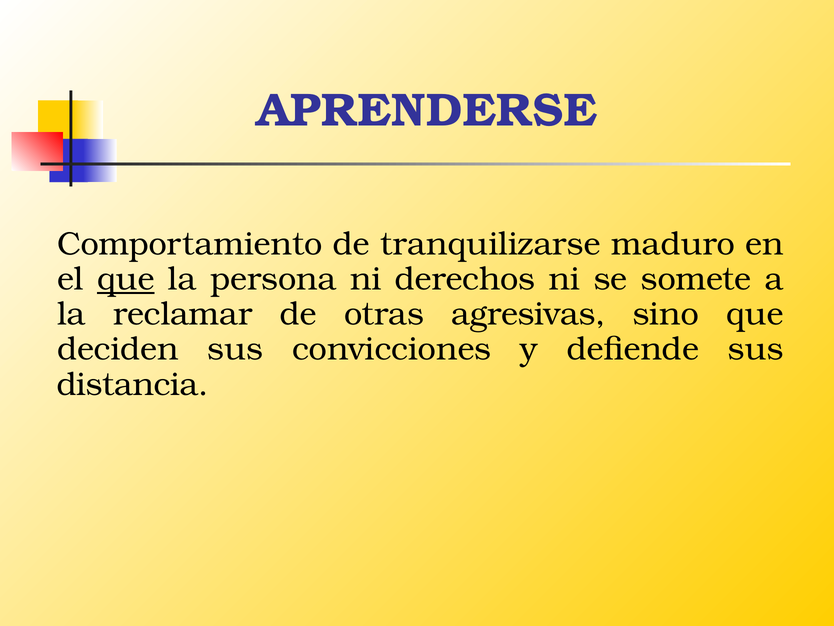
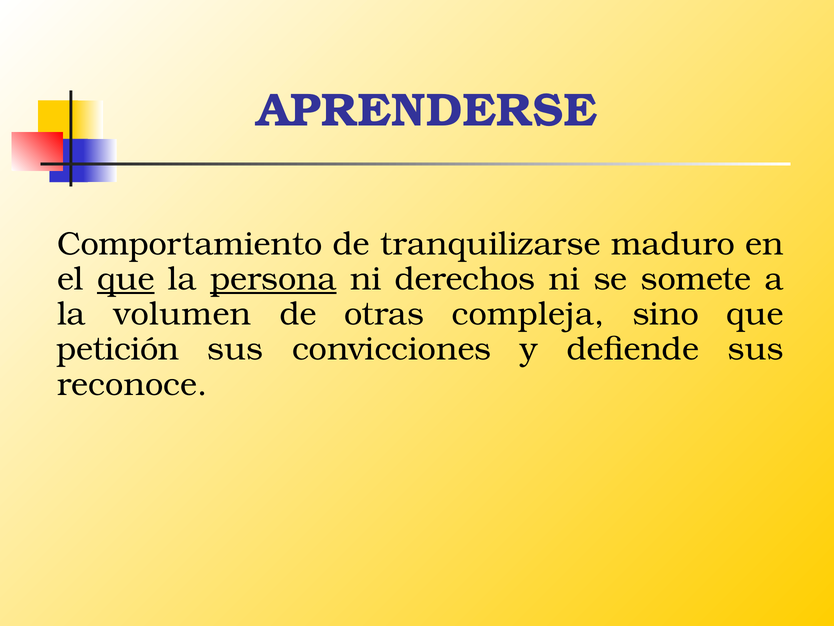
persona underline: none -> present (273, 279)
reclamar: reclamar -> volumen (182, 314)
agresivas: agresivas -> compleja (528, 314)
deciden: deciden -> petición (118, 349)
distancia: distancia -> reconoce (132, 384)
